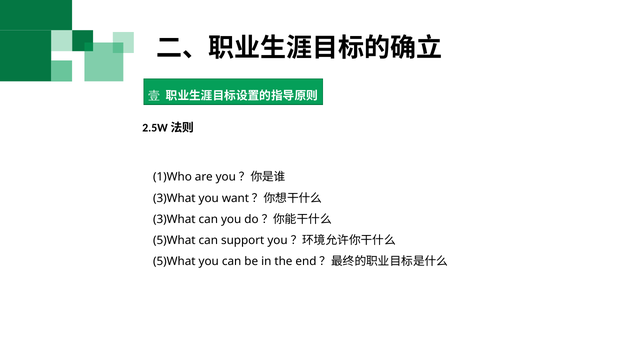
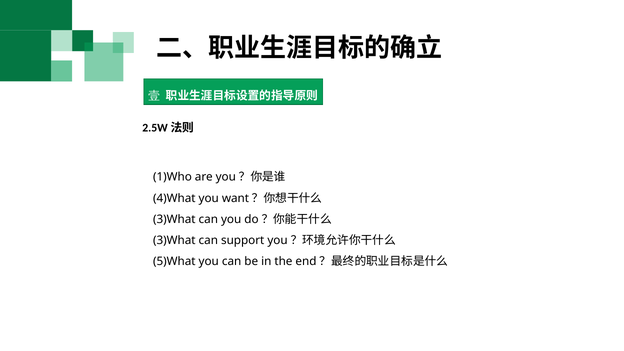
3)What: 3)What -> 4)What (174, 198)
5)What: 5)What -> 3)What (174, 240)
